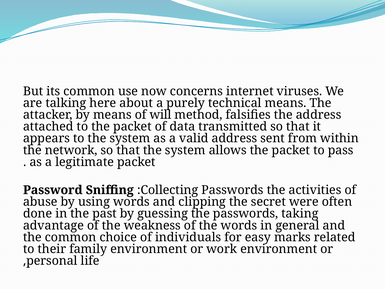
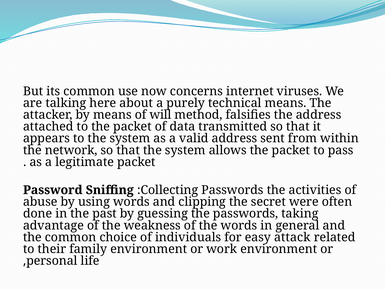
marks: marks -> attack (292, 237)
